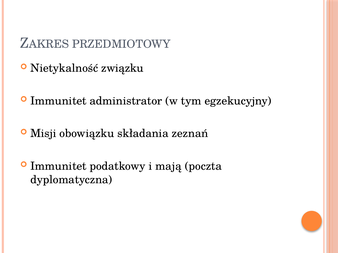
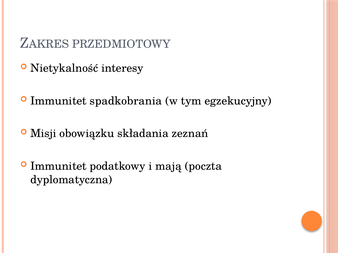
związku: związku -> interesy (122, 68)
administrator: administrator -> spadkobrania (126, 101)
